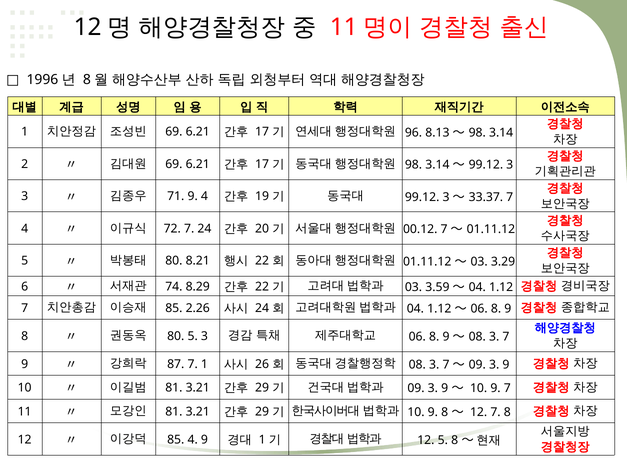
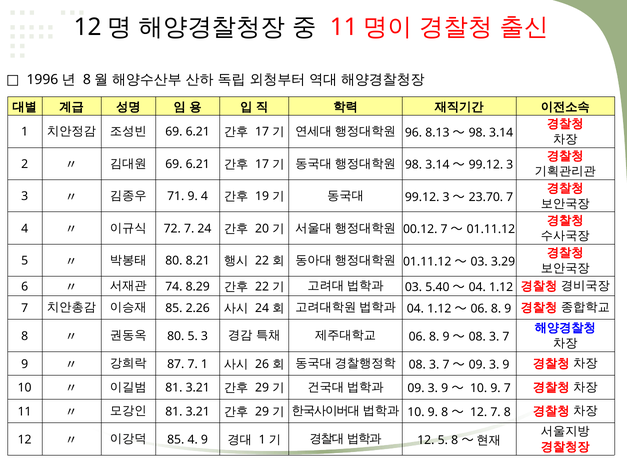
33.37: 33.37 -> 23.70 (486, 197)
3.59: 3.59 -> 5.40 (437, 287)
